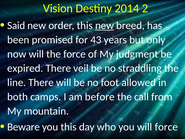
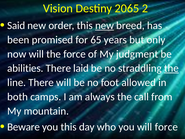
2014: 2014 -> 2065 (127, 8)
43: 43 -> 65 (96, 40)
expired: expired -> abilities (25, 68)
veil: veil -> laid (81, 68)
the underline: none -> present (171, 68)
before: before -> always (100, 97)
